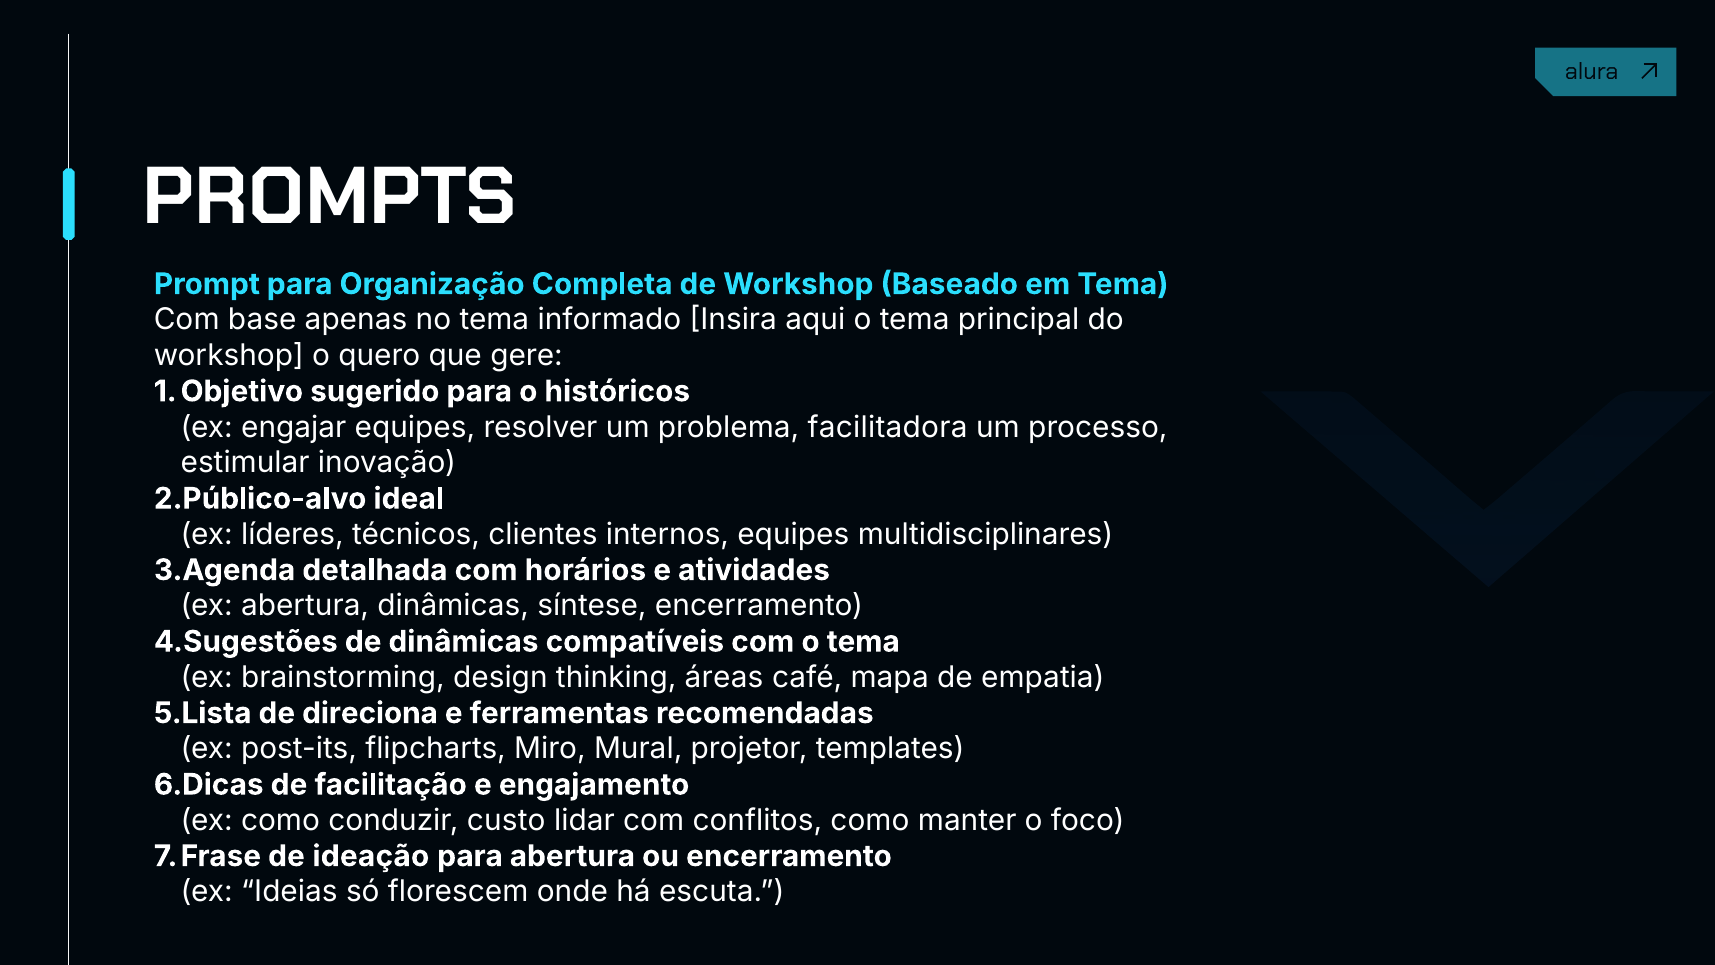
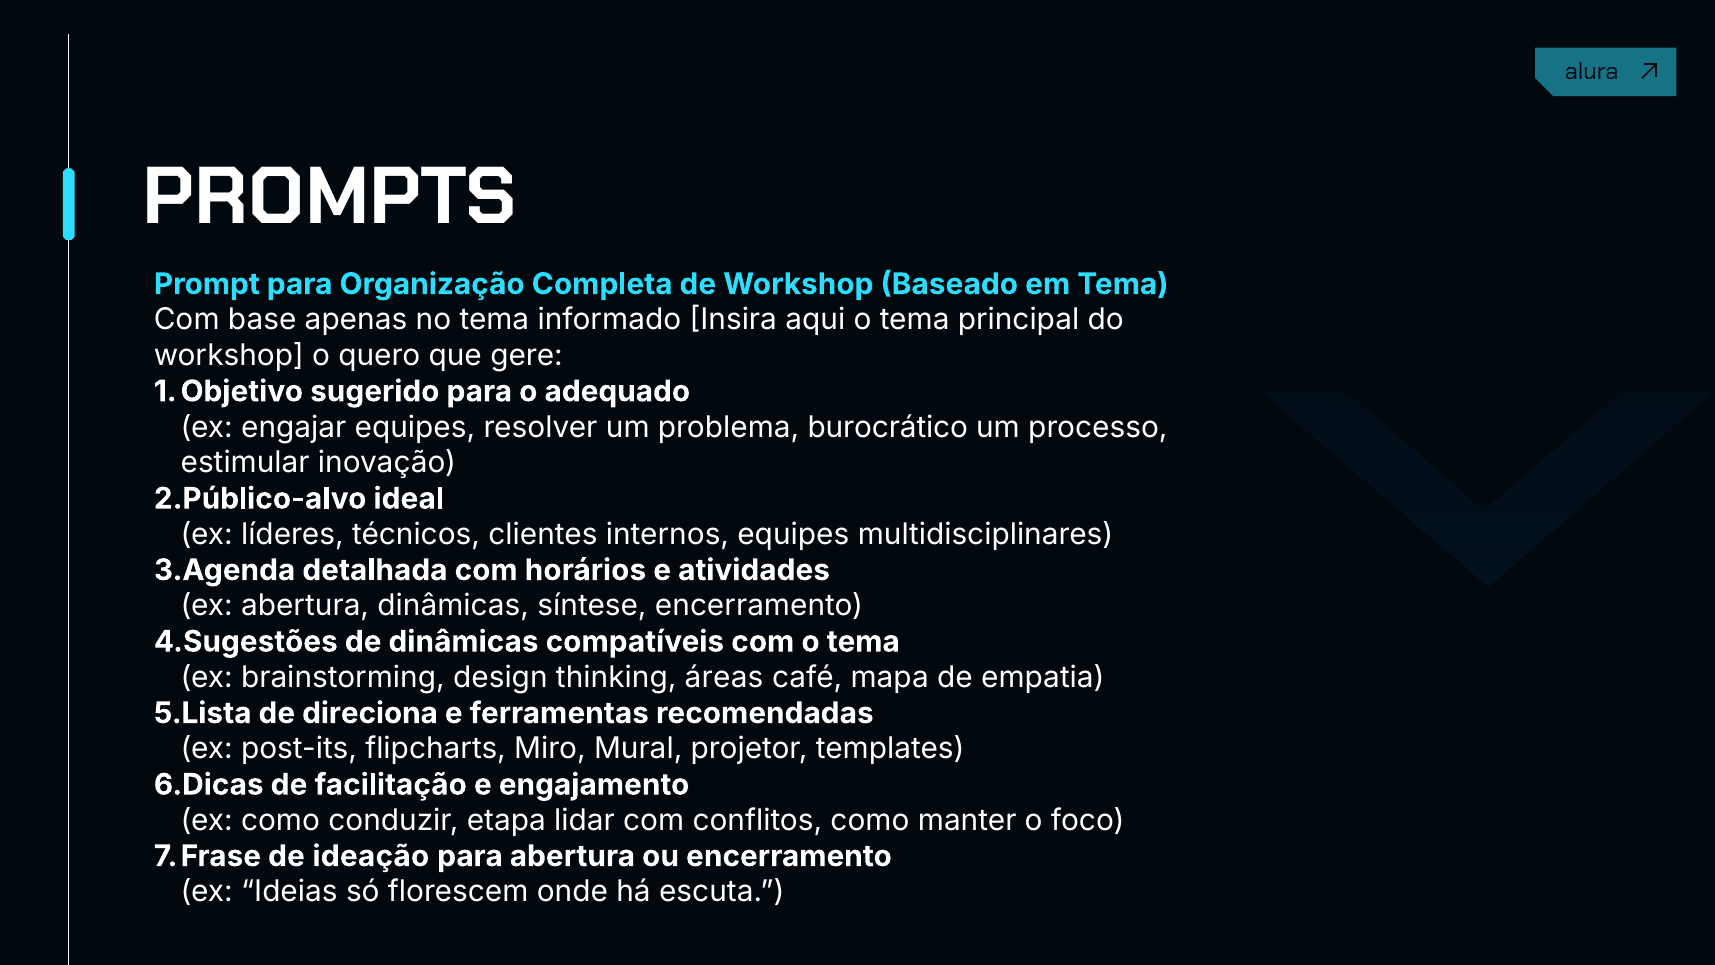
históricos: históricos -> adequado (617, 391)
facilitadora: facilitadora -> burocrático (888, 427)
custo: custo -> etapa (506, 820)
